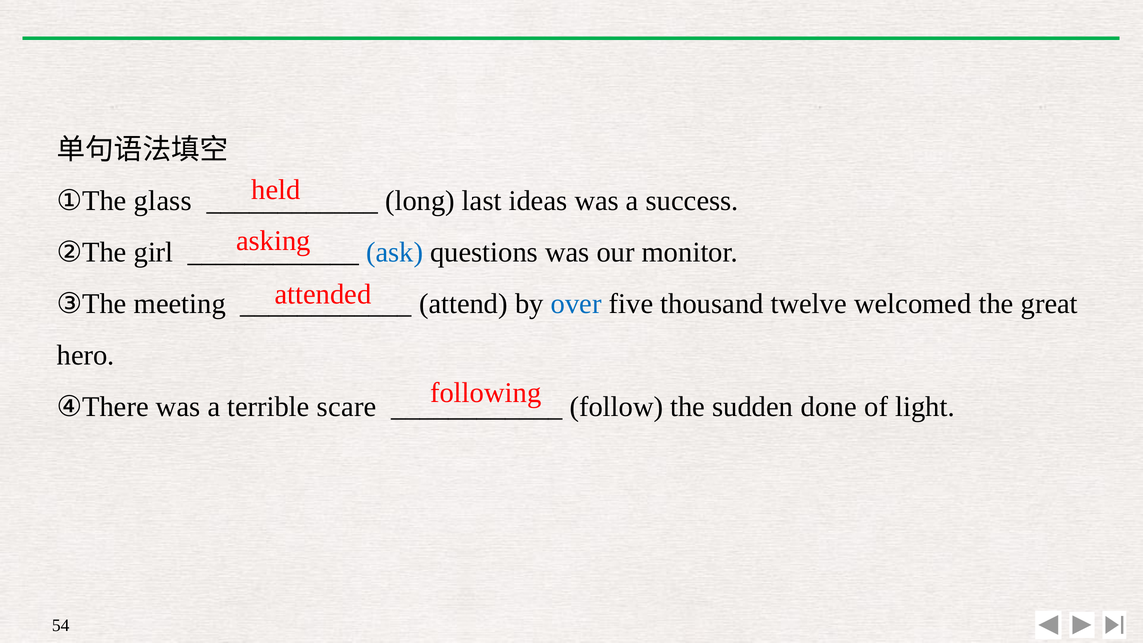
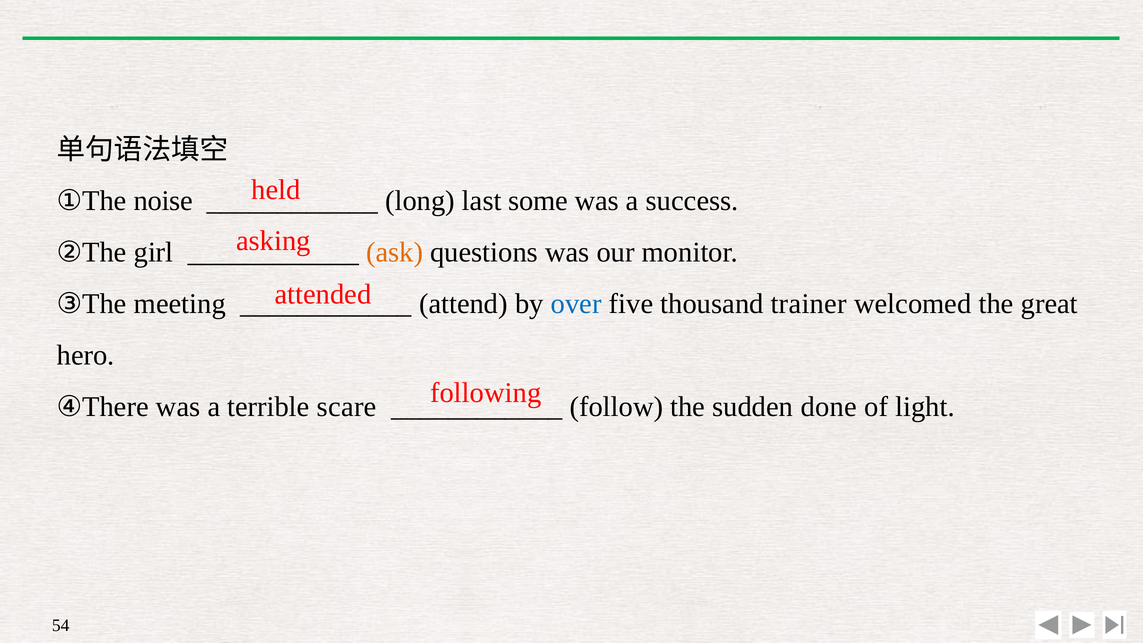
glass: glass -> noise (163, 201)
ideas: ideas -> some (538, 201)
ask colour: blue -> orange (395, 252)
twelve: twelve -> trainer (809, 304)
